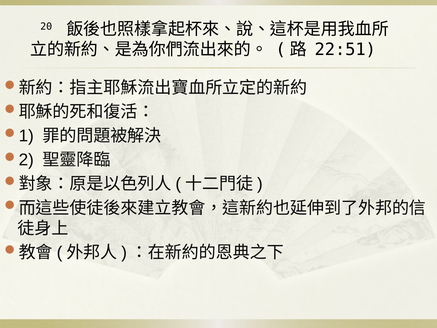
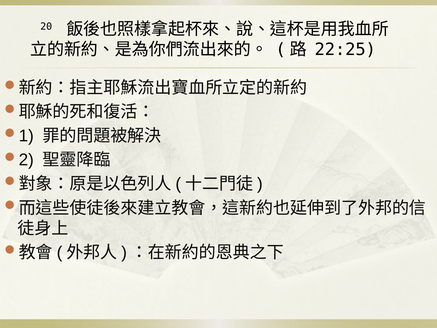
22:51: 22:51 -> 22:25 (345, 49)
